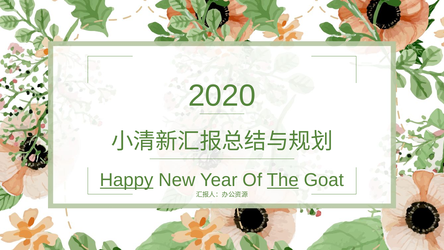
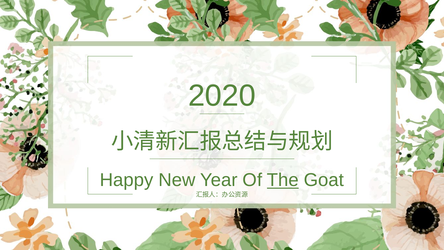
Happy underline: present -> none (127, 180)
